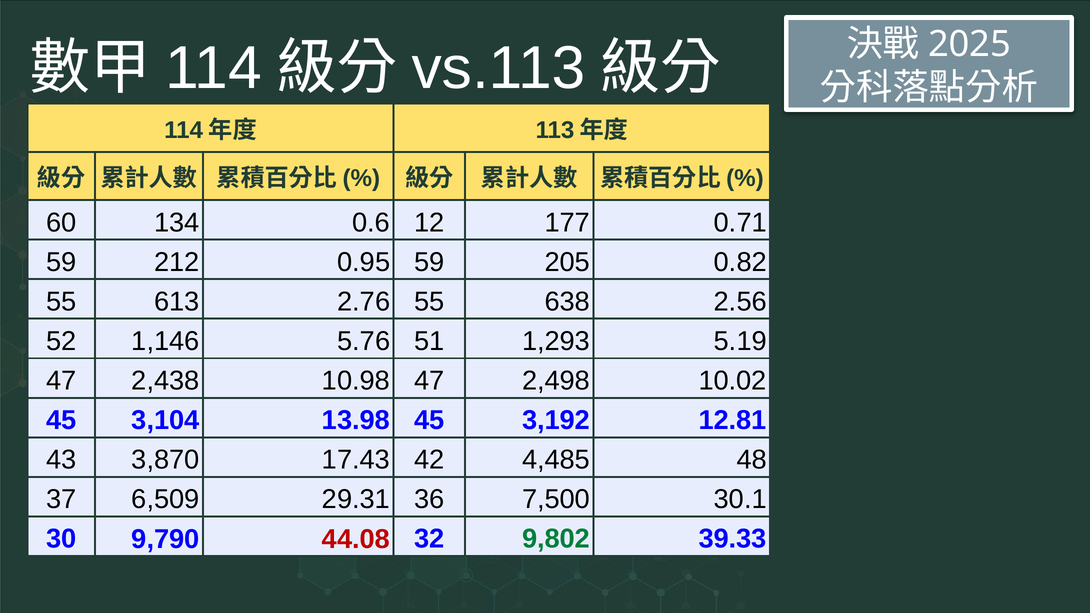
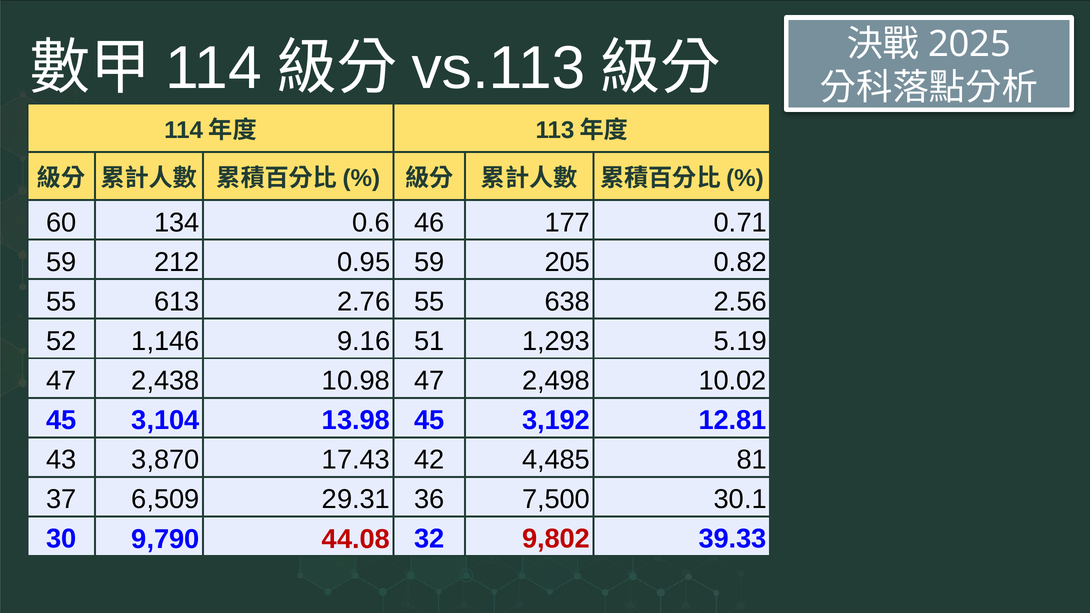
12: 12 -> 46 (429, 223)
5.76: 5.76 -> 9.16 (364, 341)
48: 48 -> 81 (752, 460)
9,802 colour: green -> red (556, 539)
